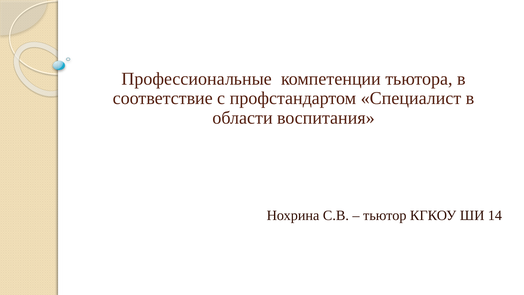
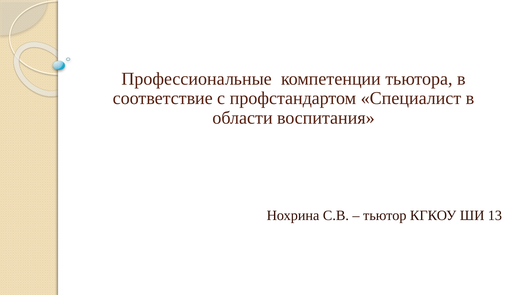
14: 14 -> 13 (495, 215)
